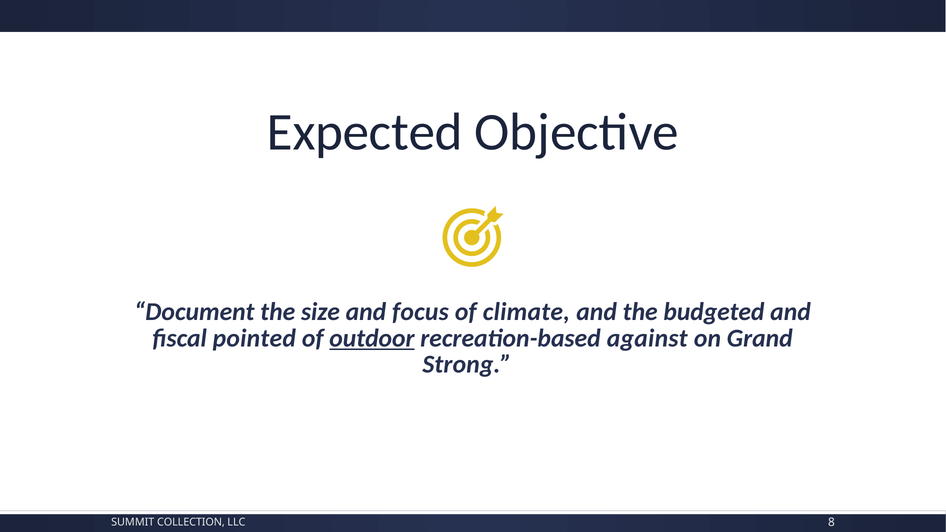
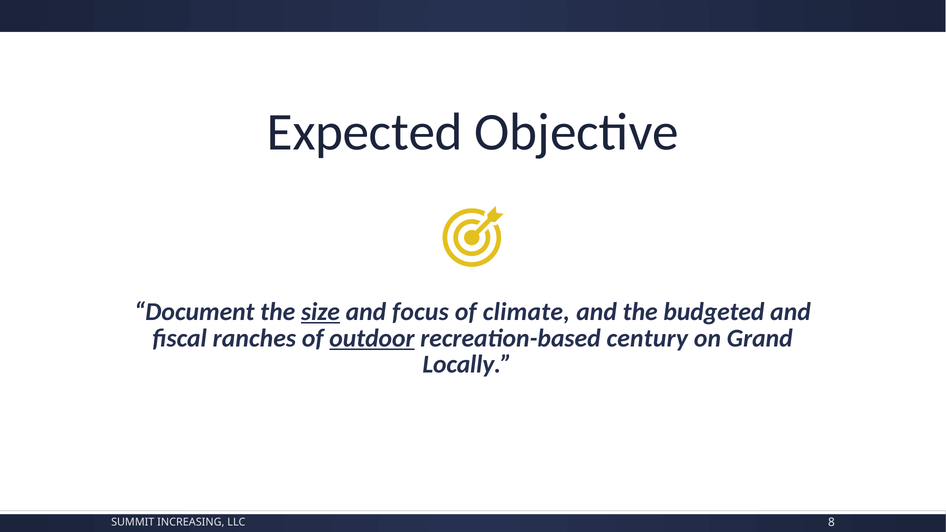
size underline: none -> present (321, 312)
pointed: pointed -> ranches (254, 338)
against: against -> century (647, 338)
Strong: Strong -> Locally (467, 364)
COLLECTION: COLLECTION -> INCREASING (191, 522)
